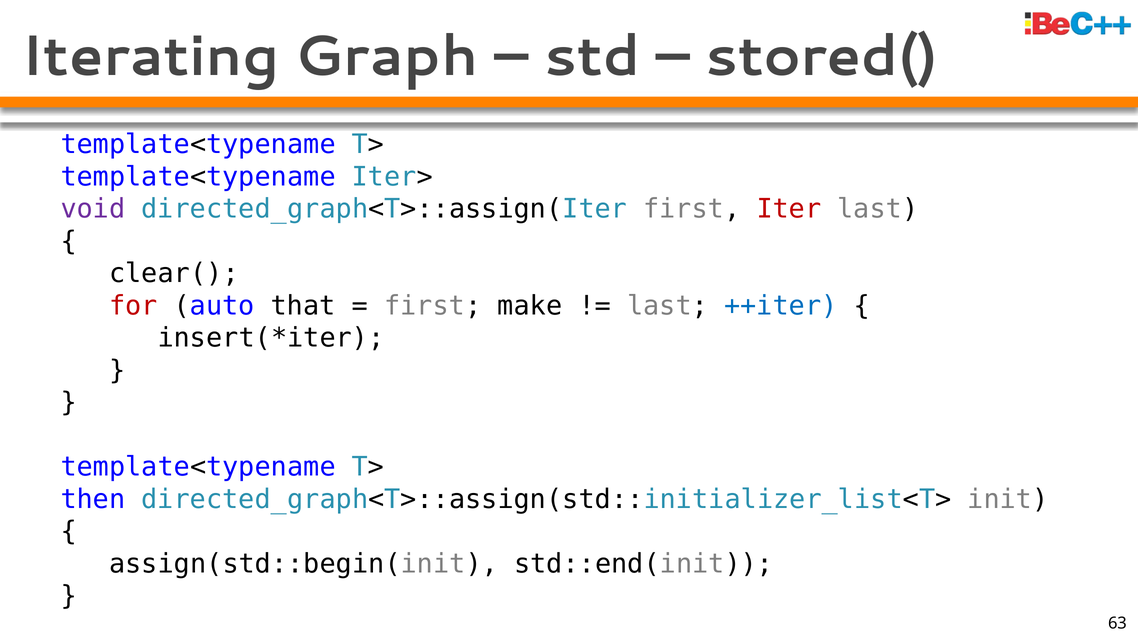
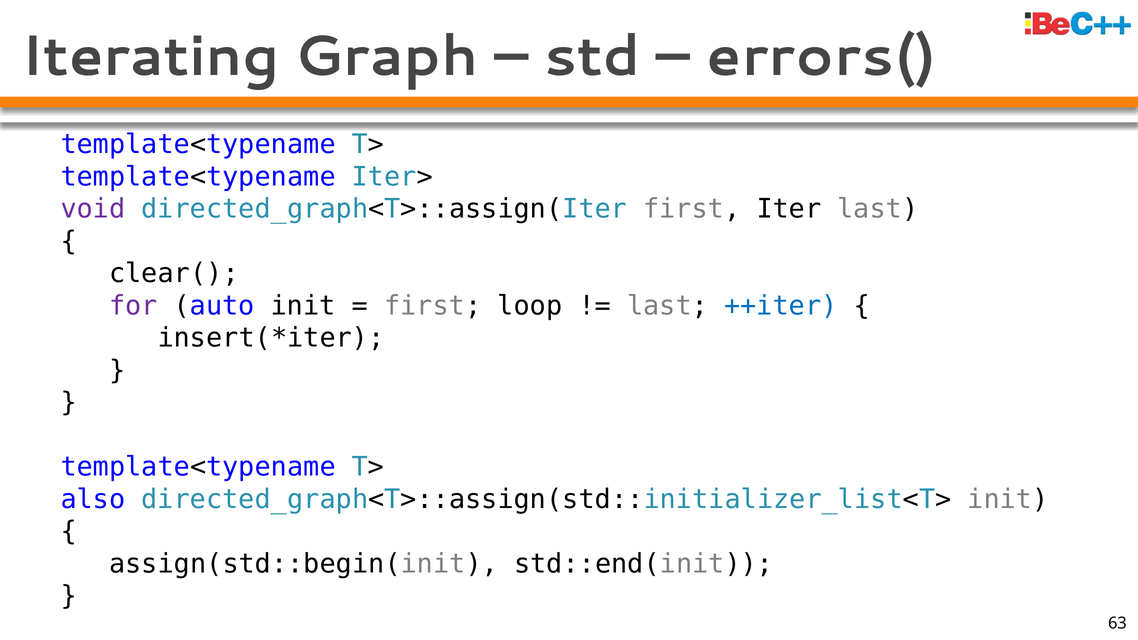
stored(: stored( -> errors( (821, 57)
Iter colour: red -> black (789, 209)
for colour: red -> purple (133, 306)
auto that: that -> init (303, 306)
make: make -> loop (530, 306)
then: then -> also (93, 499)
